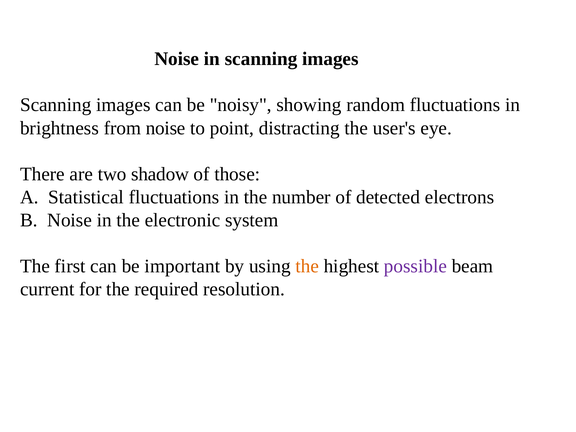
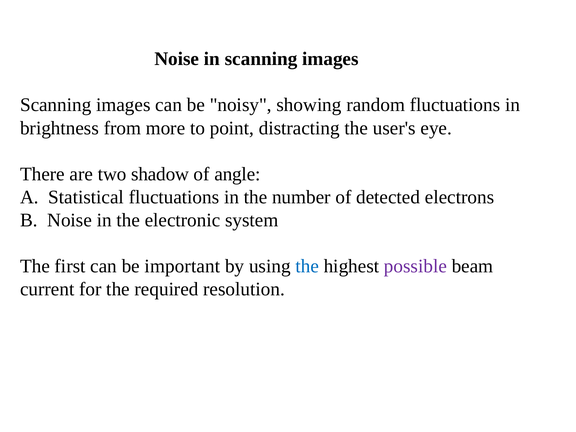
from noise: noise -> more (166, 128)
those: those -> angle (237, 174)
the colour: orange -> blue (307, 266)
